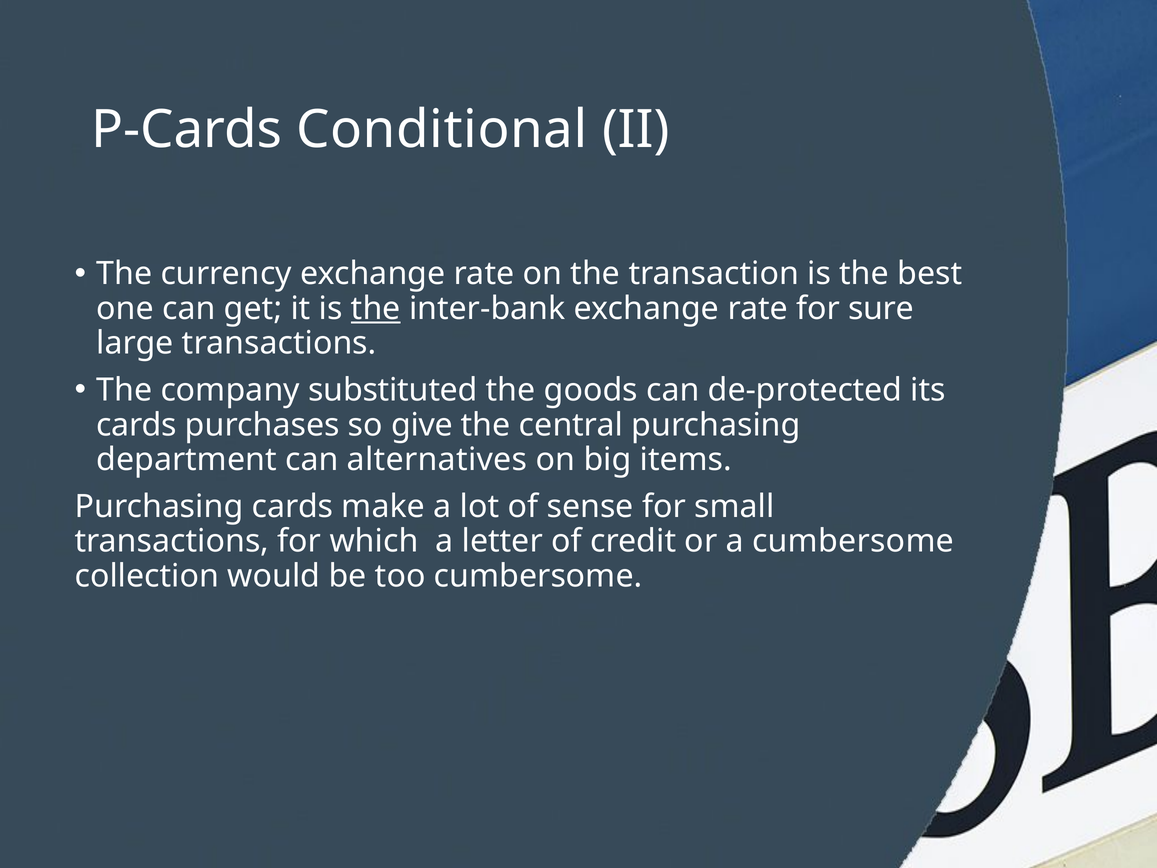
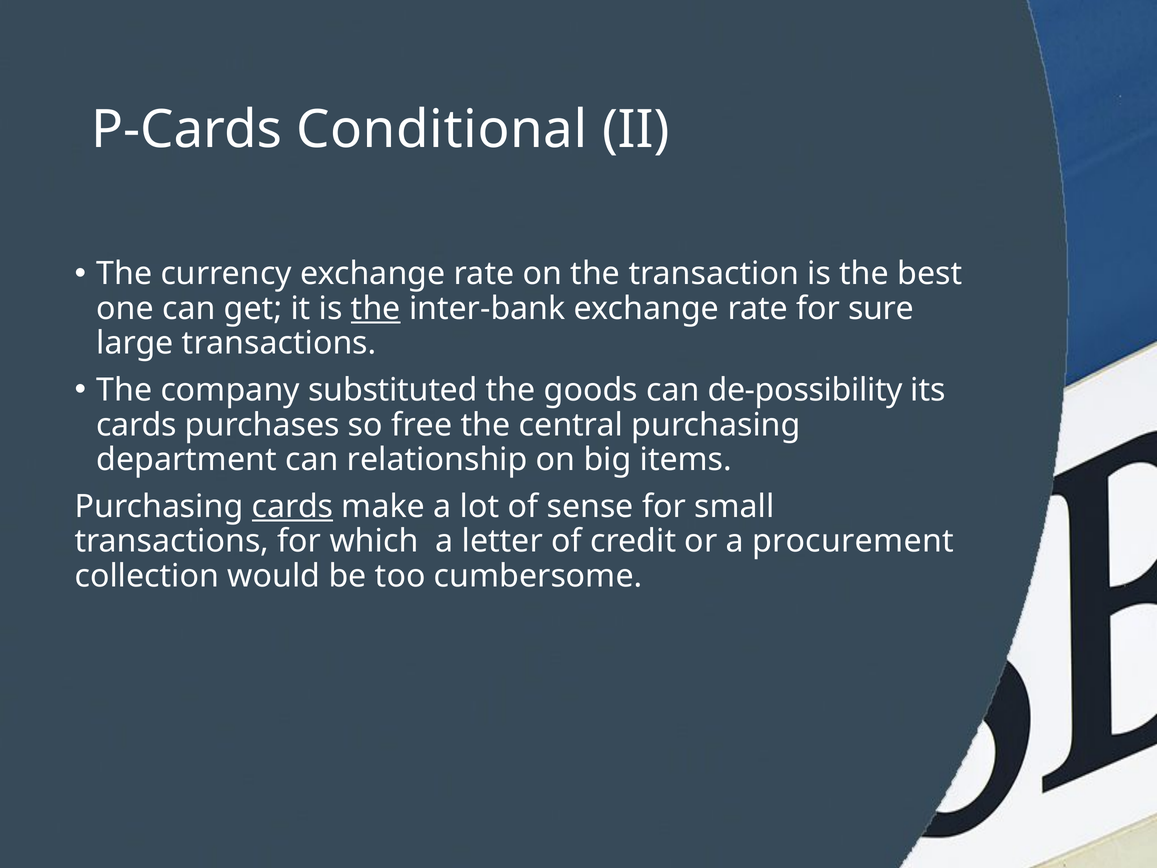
de-protected: de-protected -> de-possibility (805, 390)
give: give -> free (422, 425)
alternatives: alternatives -> relationship (437, 460)
cards underline: none -> present (293, 506)
a cumbersome: cumbersome -> procurement (853, 541)
